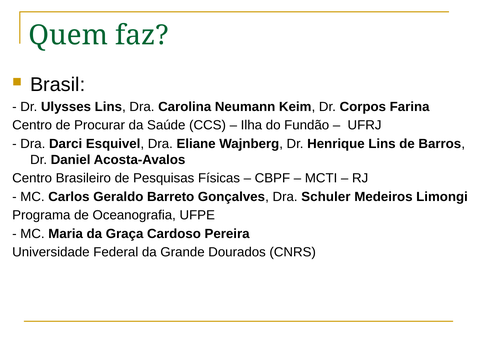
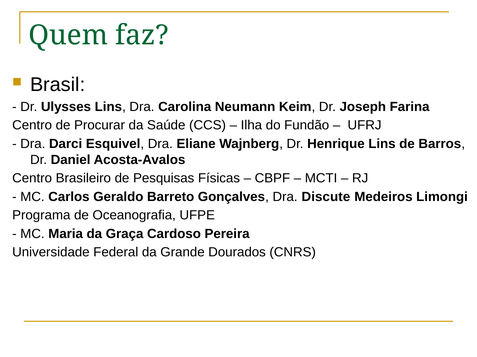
Corpos: Corpos -> Joseph (363, 107)
Schuler: Schuler -> Discute (326, 197)
